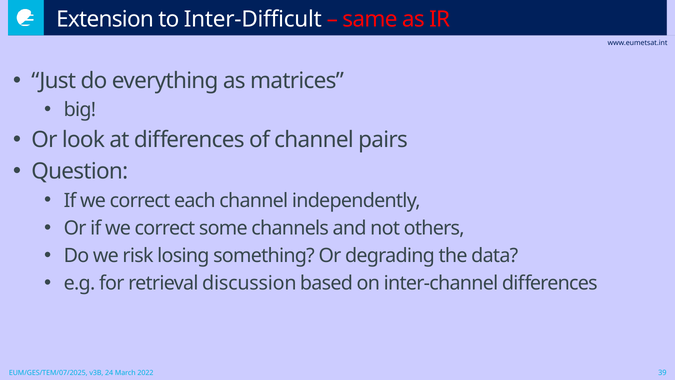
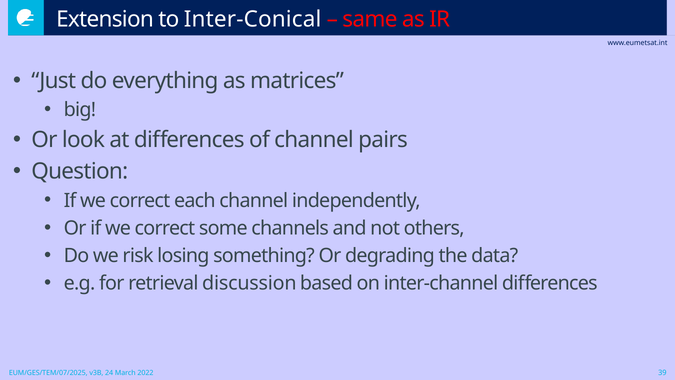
Inter-Difficult: Inter-Difficult -> Inter-Conical (253, 19)
